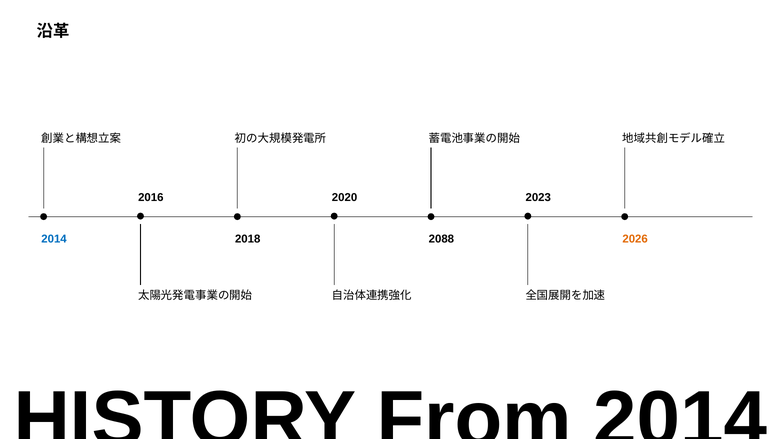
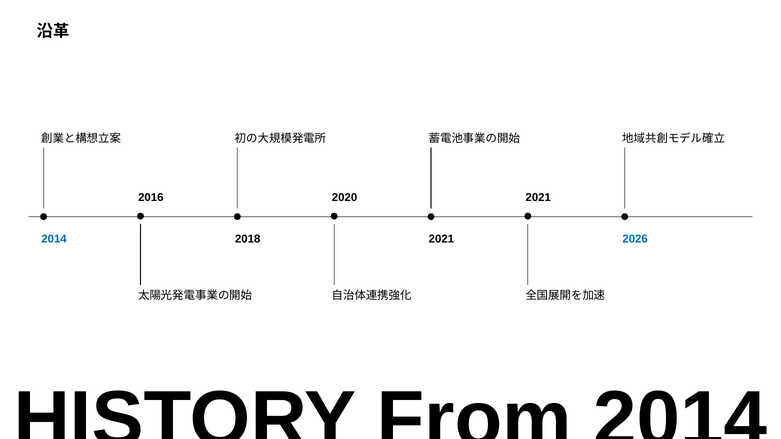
2023: 2023 -> 2021 (538, 198)
2088: 2088 -> 2021 (441, 239)
2026 colour: orange -> blue (635, 239)
